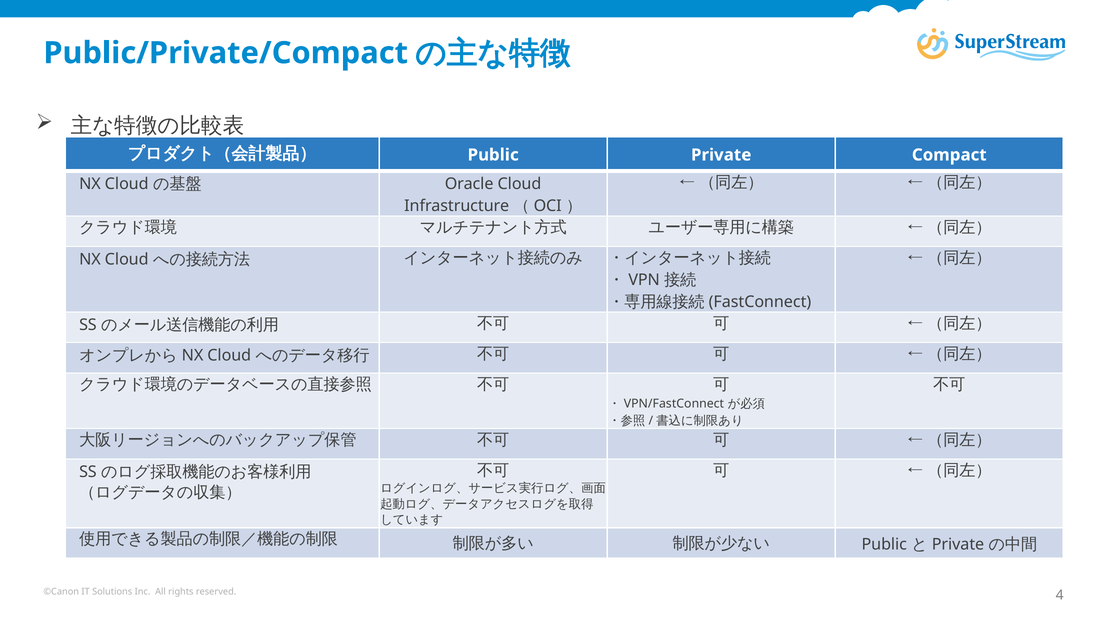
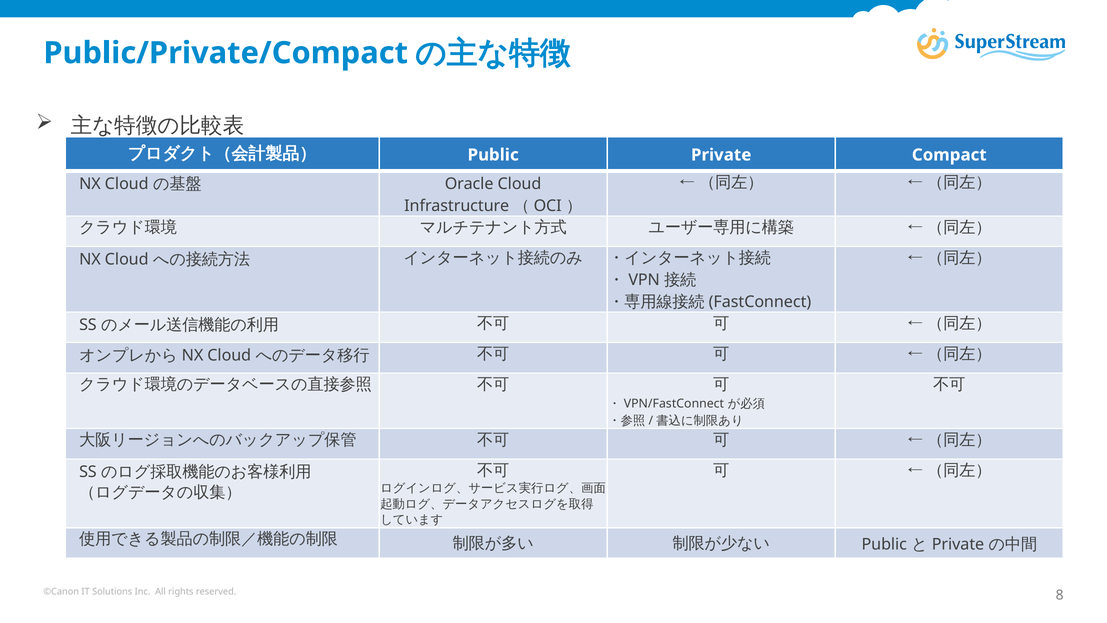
4: 4 -> 8 (1060, 595)
